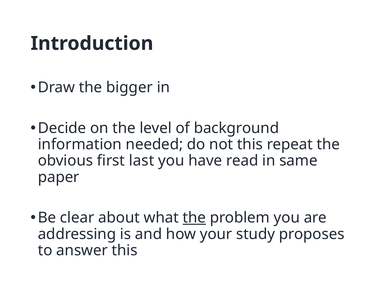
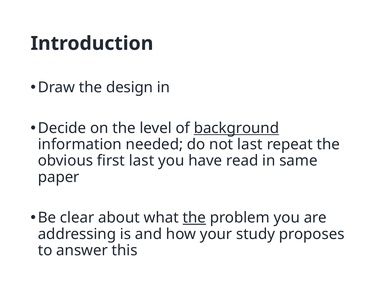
bigger: bigger -> design (130, 87)
background underline: none -> present (236, 128)
not this: this -> last (250, 144)
